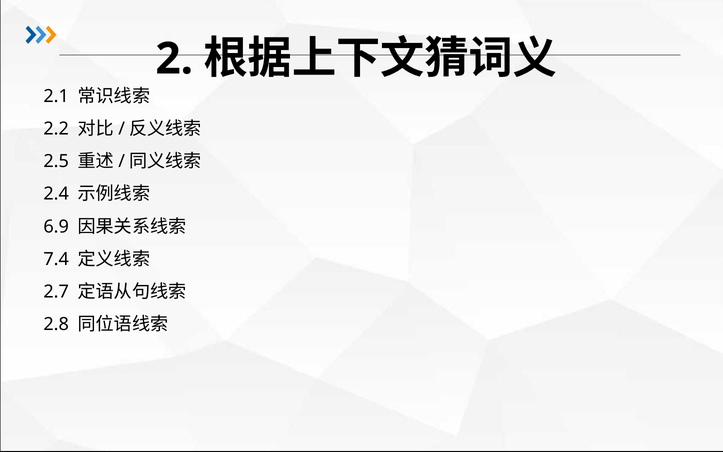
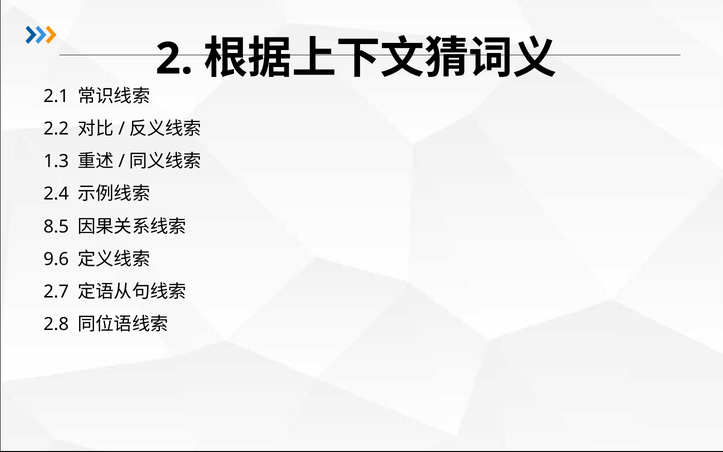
2.5: 2.5 -> 1.3 (56, 161)
6.9: 6.9 -> 8.5 (56, 227)
7.4: 7.4 -> 9.6 (56, 259)
